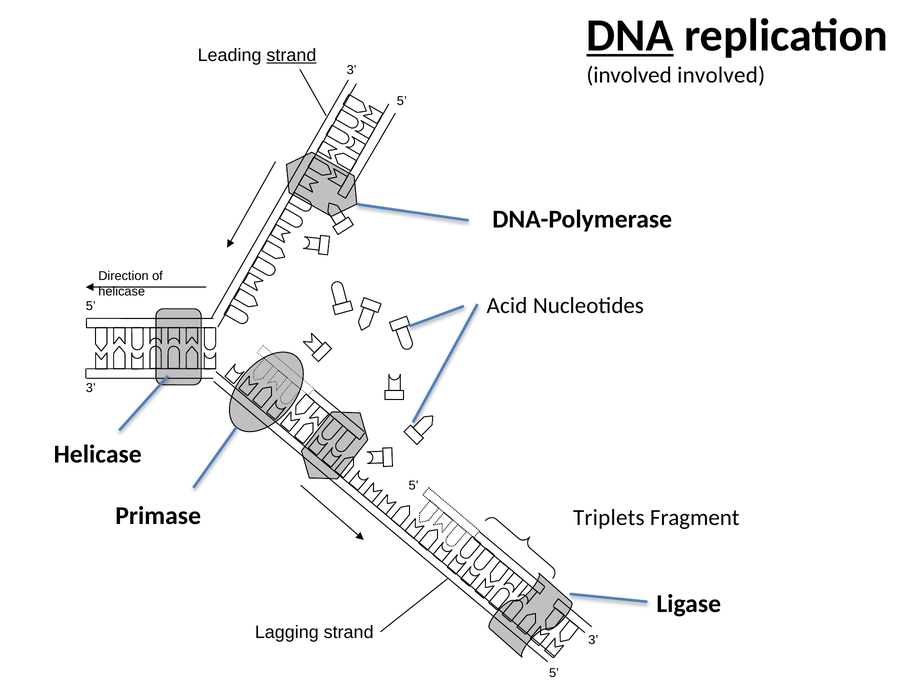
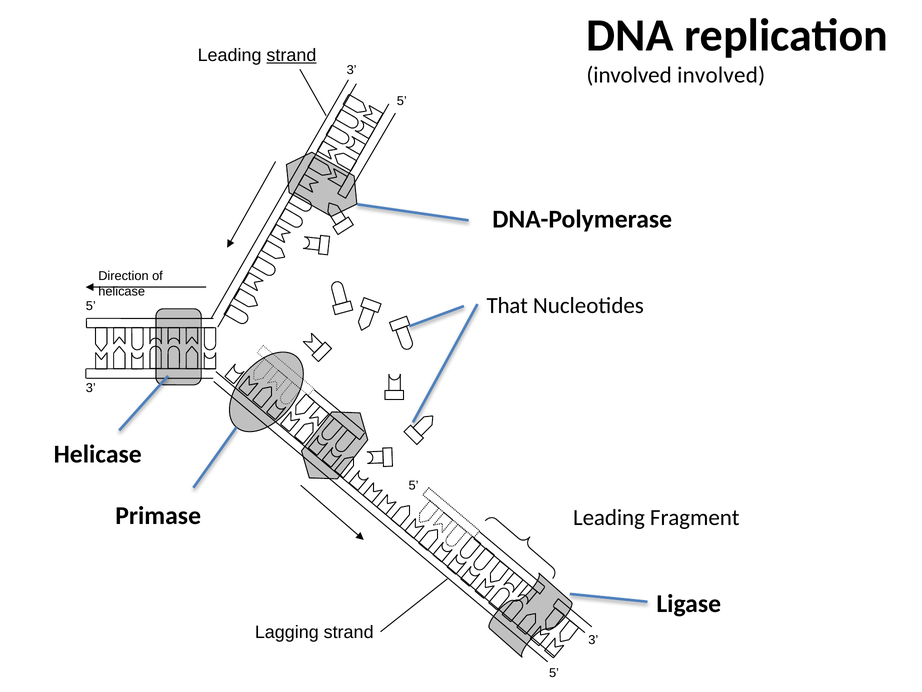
DNA underline: present -> none (630, 35)
Acid: Acid -> That (507, 305)
Triplets: Triplets -> Leading (609, 517)
